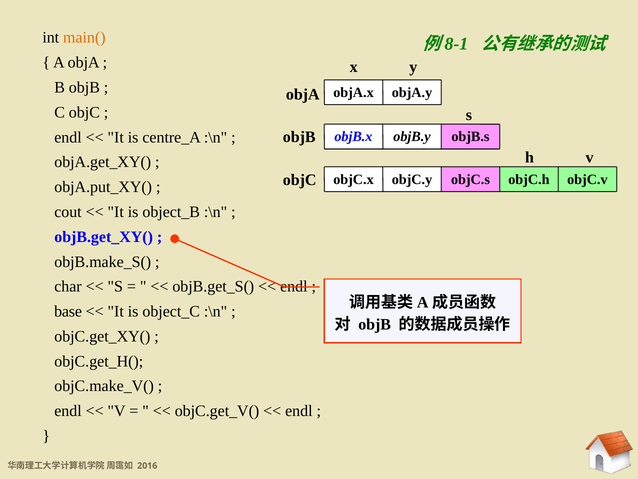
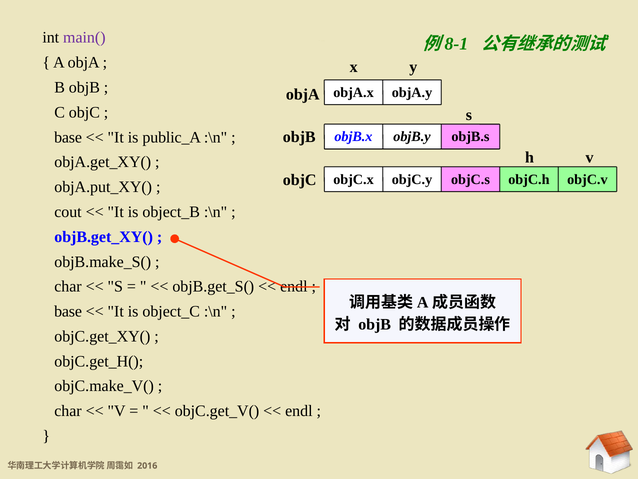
main( colour: orange -> purple (84, 38)
endl: endl -> base (68, 137)
centre_A: centre_A -> public_A (172, 137)
endl: endl -> char (68, 411)
